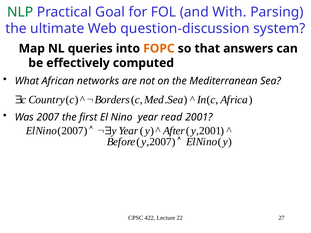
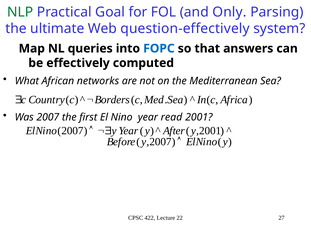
With: With -> Only (229, 12)
question-discussion: question-discussion -> question-effectively (185, 29)
FOPC colour: orange -> blue (159, 49)
